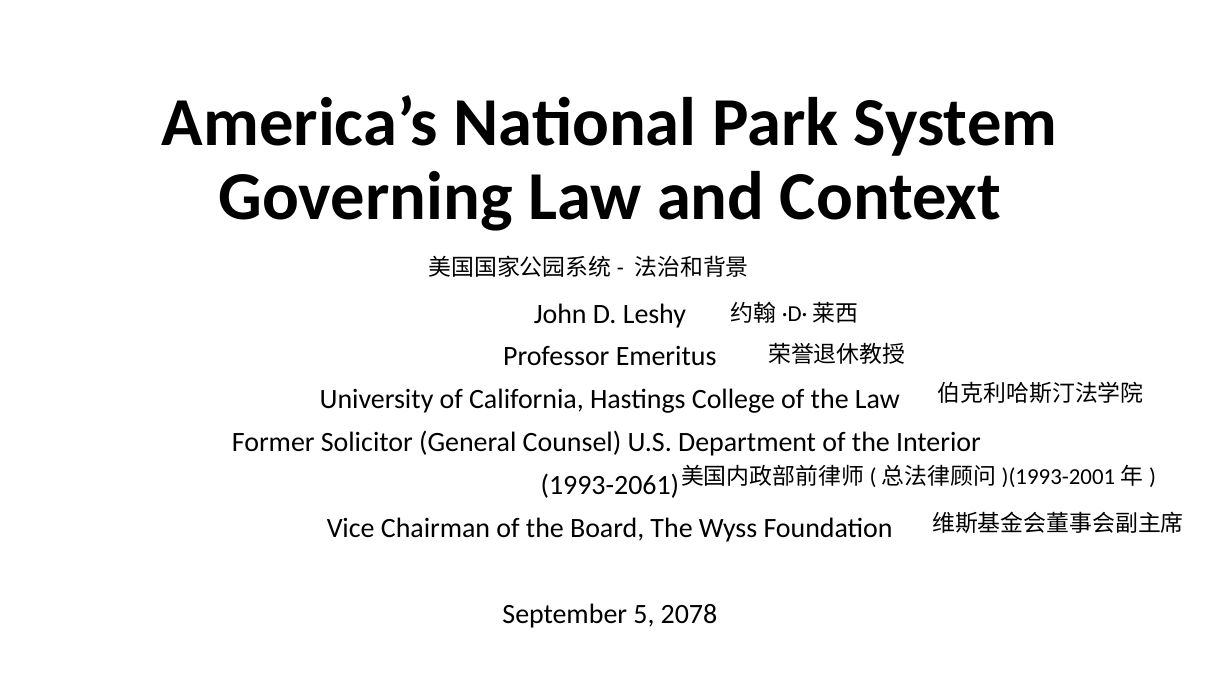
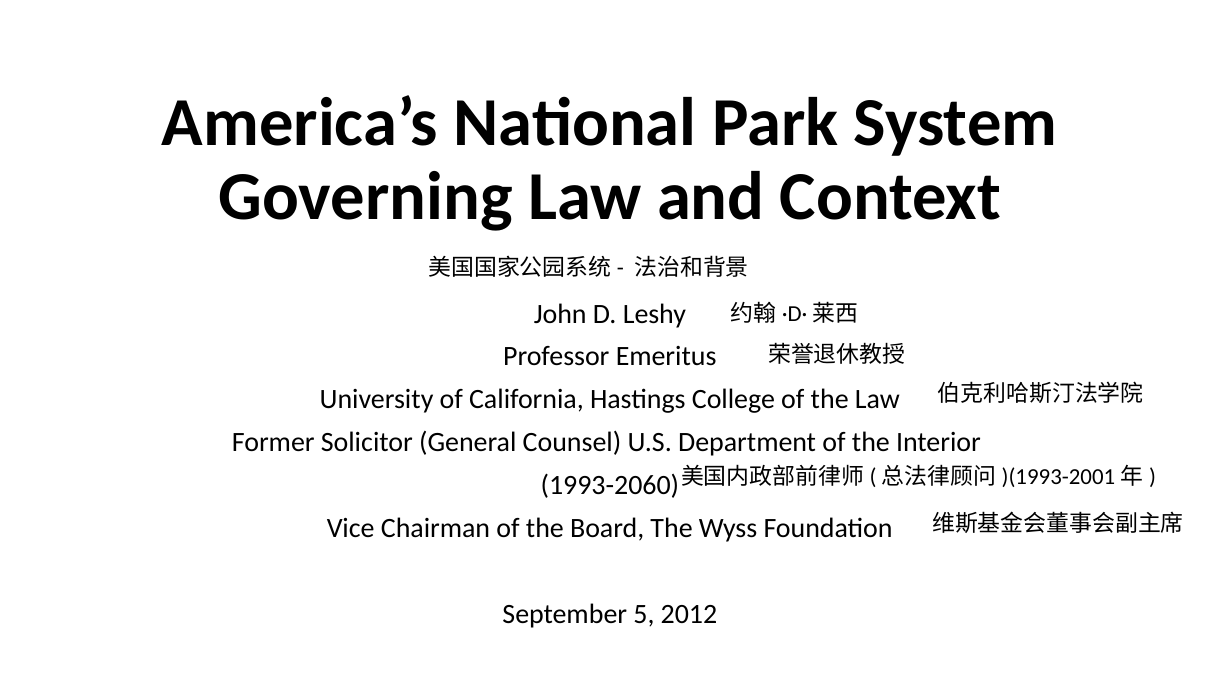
1993-2061: 1993-2061 -> 1993-2060 (610, 486)
2078: 2078 -> 2012 (689, 614)
